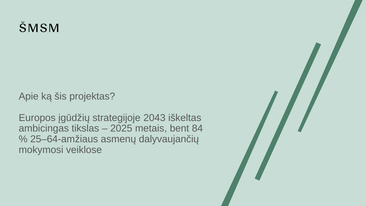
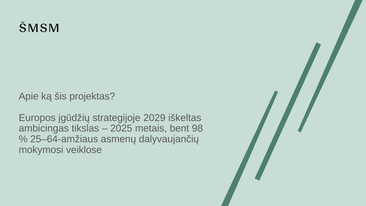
2043: 2043 -> 2029 (154, 118)
84: 84 -> 98 (197, 128)
